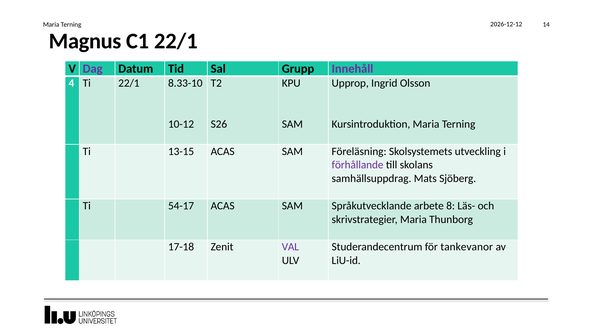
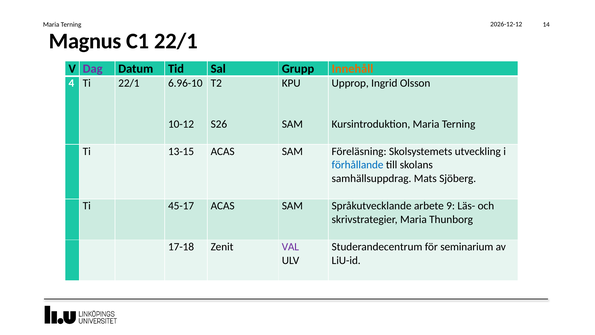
Innehåll colour: purple -> orange (353, 69)
8.33-10: 8.33-10 -> 6.96-10 (185, 83)
förhållande colour: purple -> blue (358, 165)
54-17: 54-17 -> 45-17 (181, 206)
8: 8 -> 9 (451, 206)
tankevanor: tankevanor -> seminarium (467, 247)
